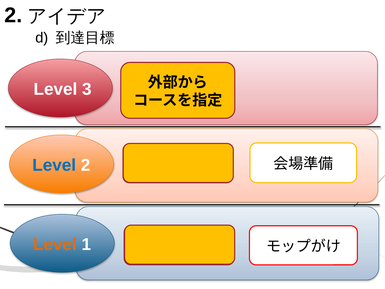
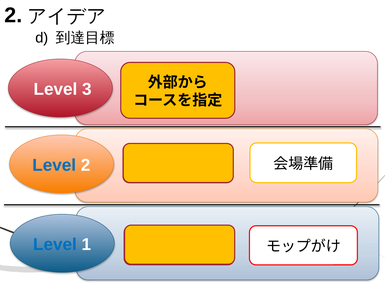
Level colour: orange -> blue (55, 244)
